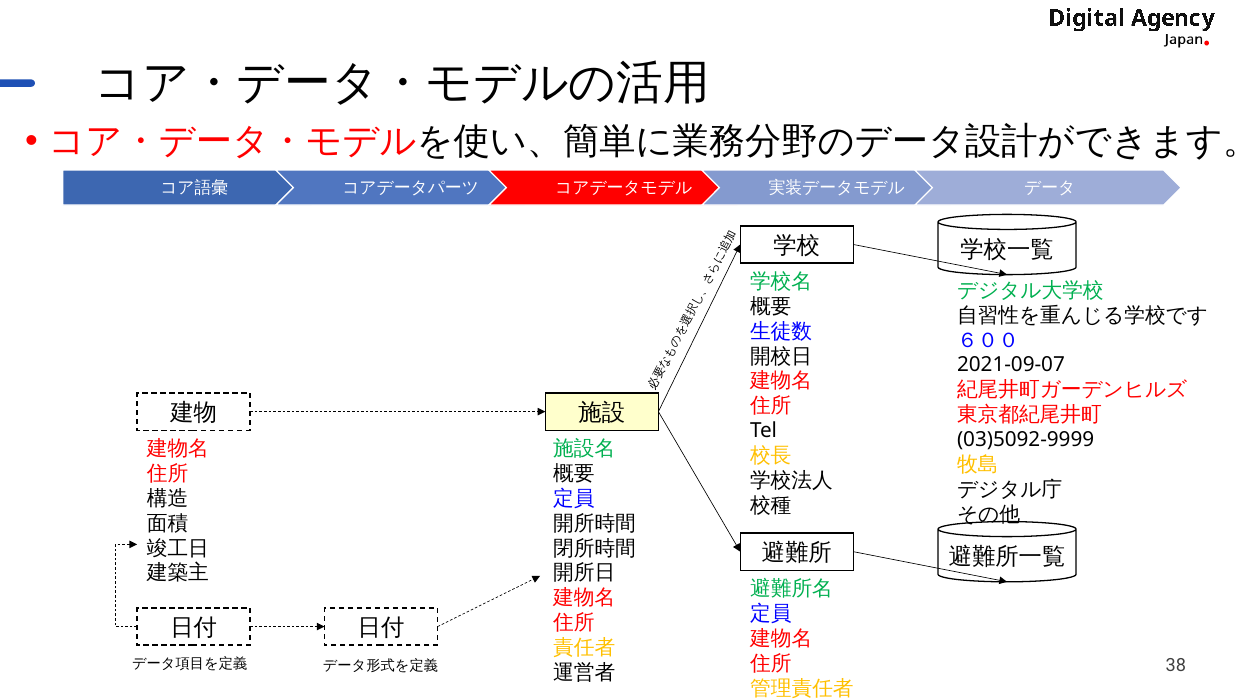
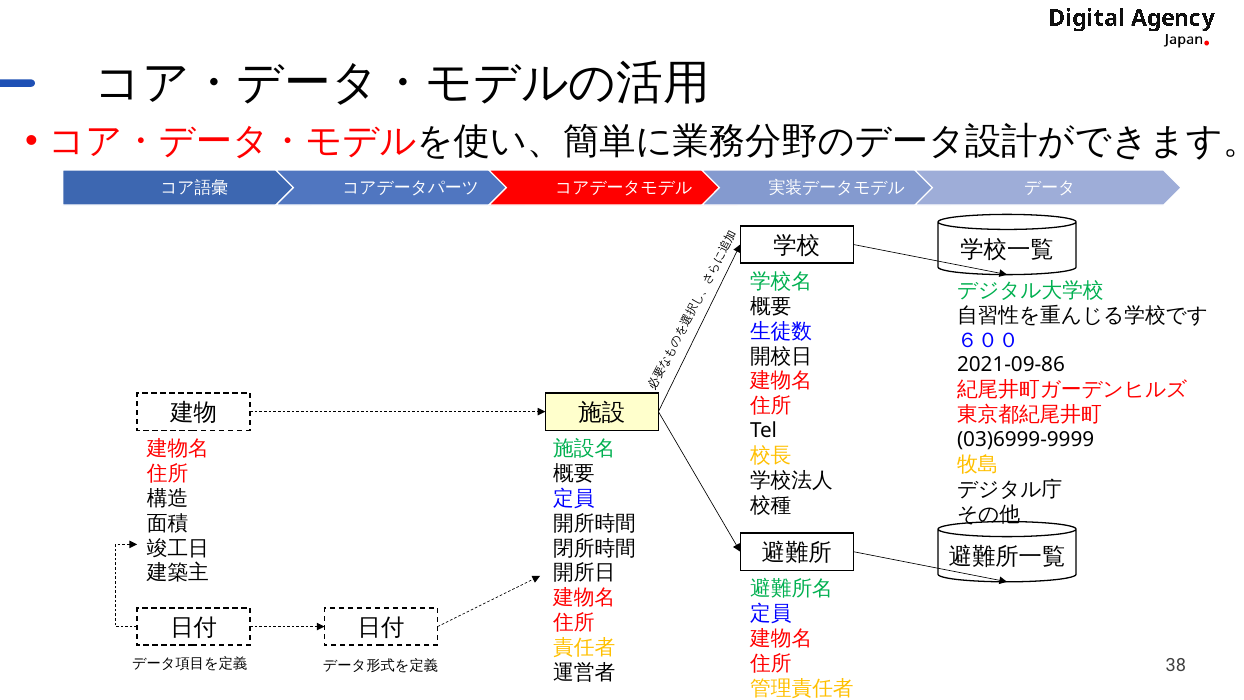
2021-09-07: 2021-09-07 -> 2021-09-86 (1011, 365)
03)5092-9999: 03)5092-9999 -> 03)6999-9999 (1026, 440)
